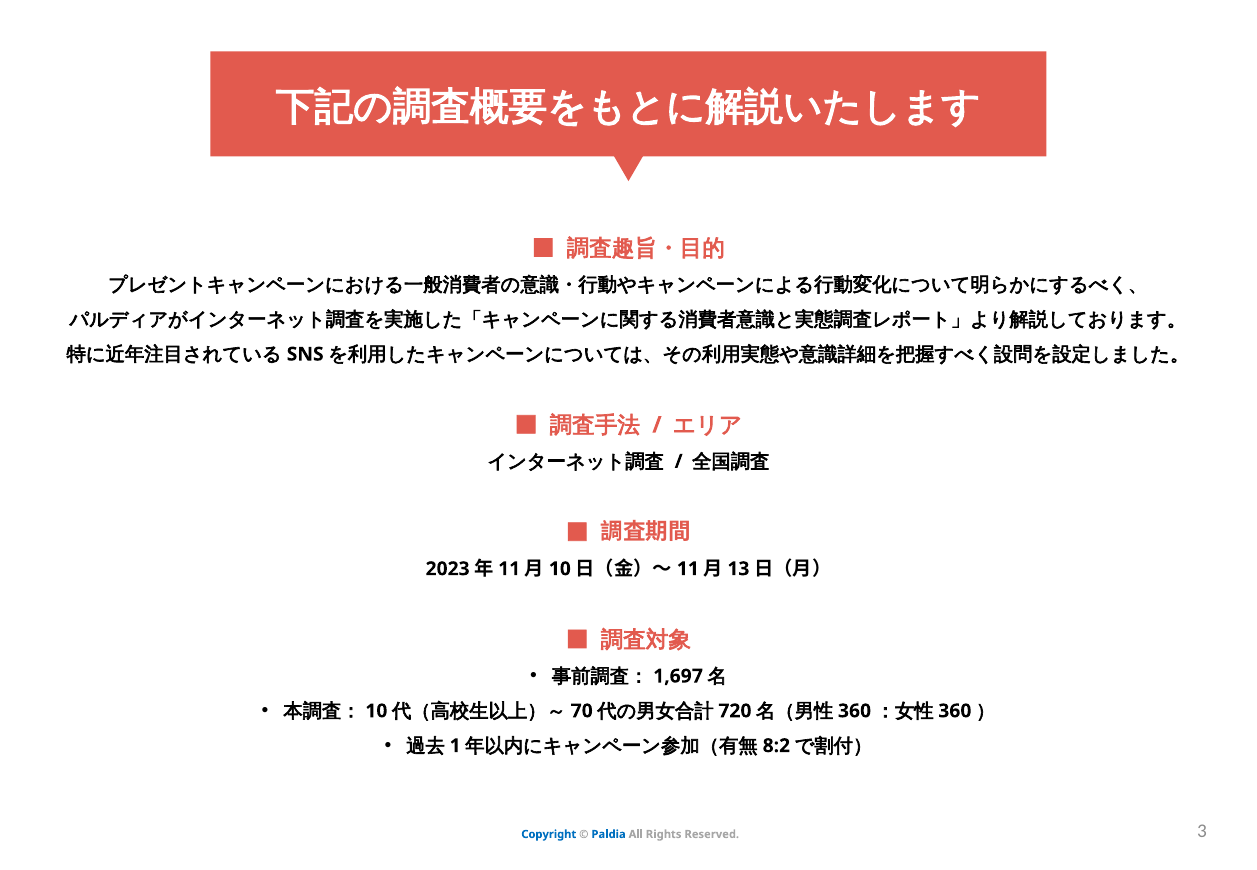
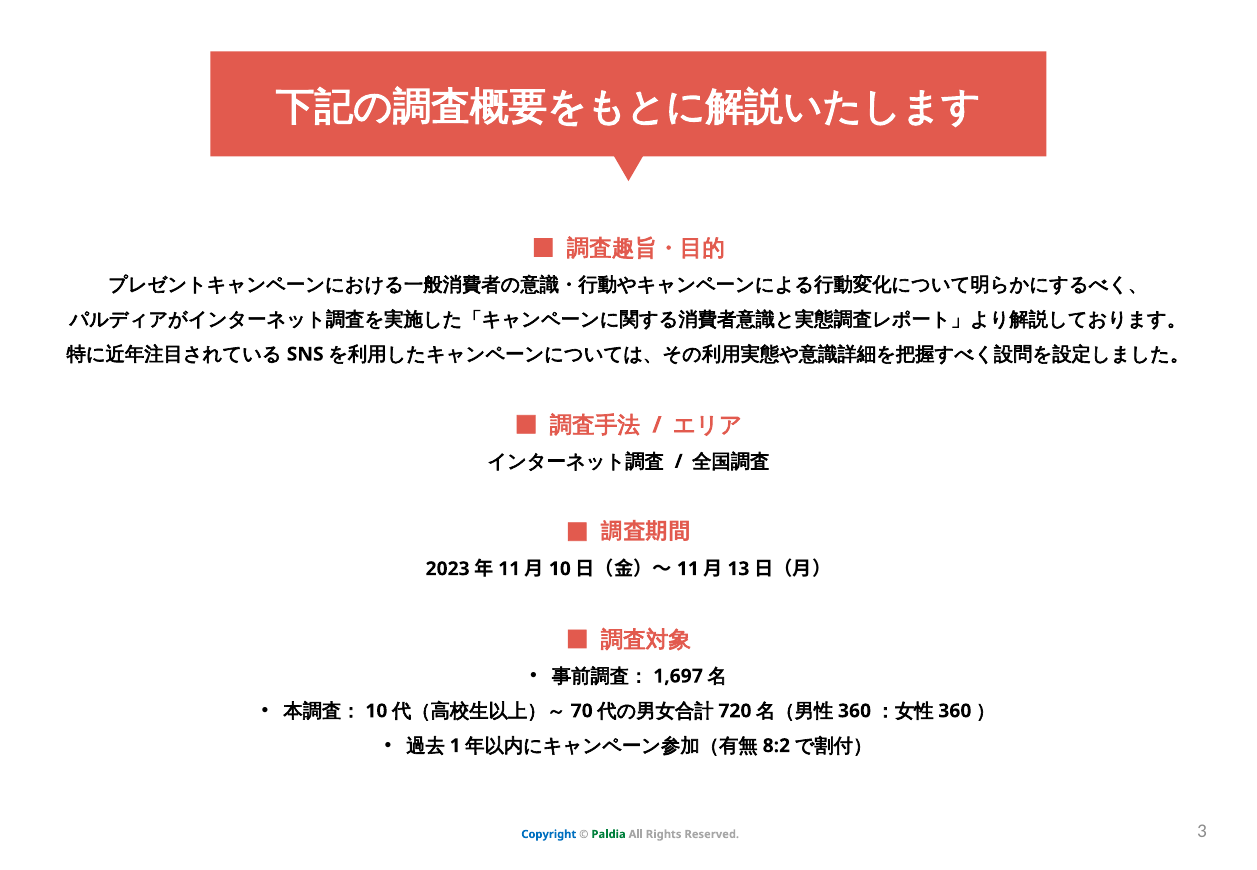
Paldia colour: blue -> green (609, 834)
